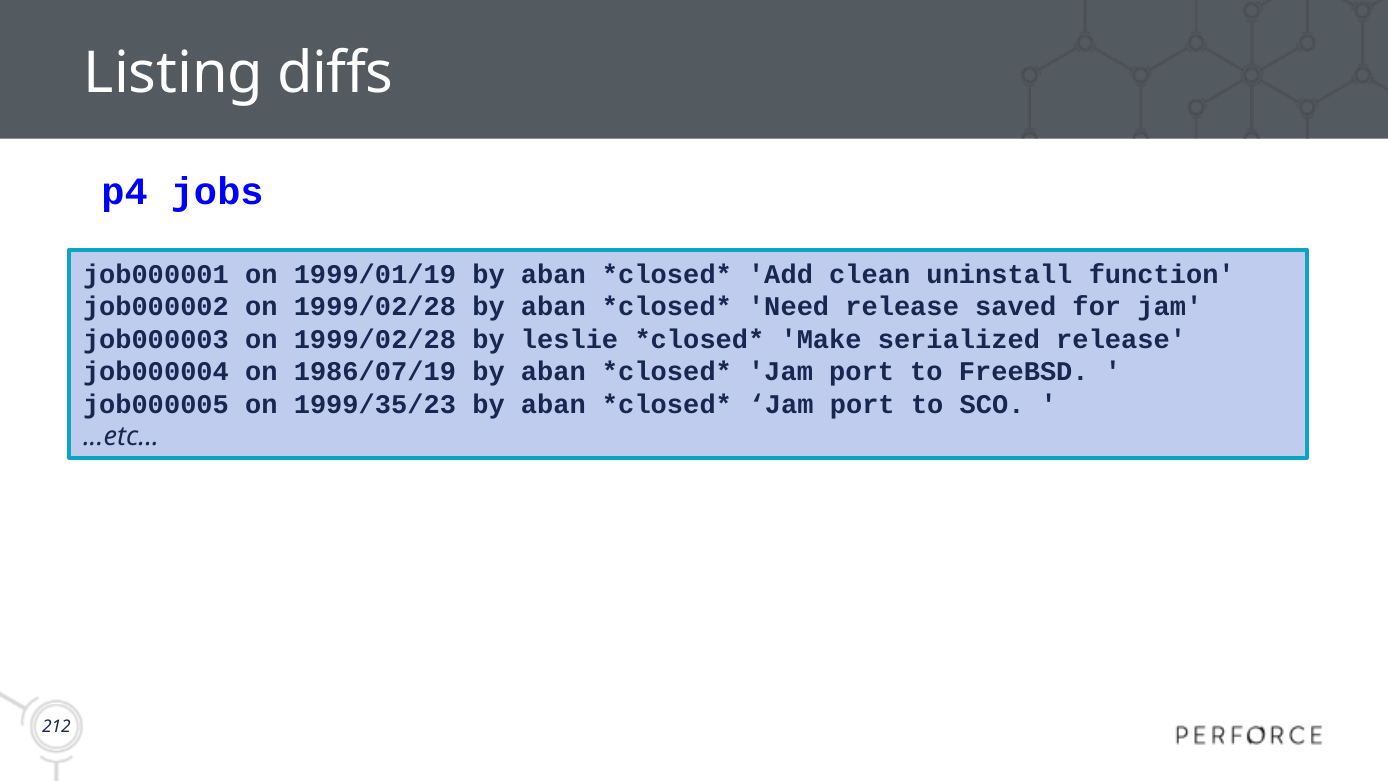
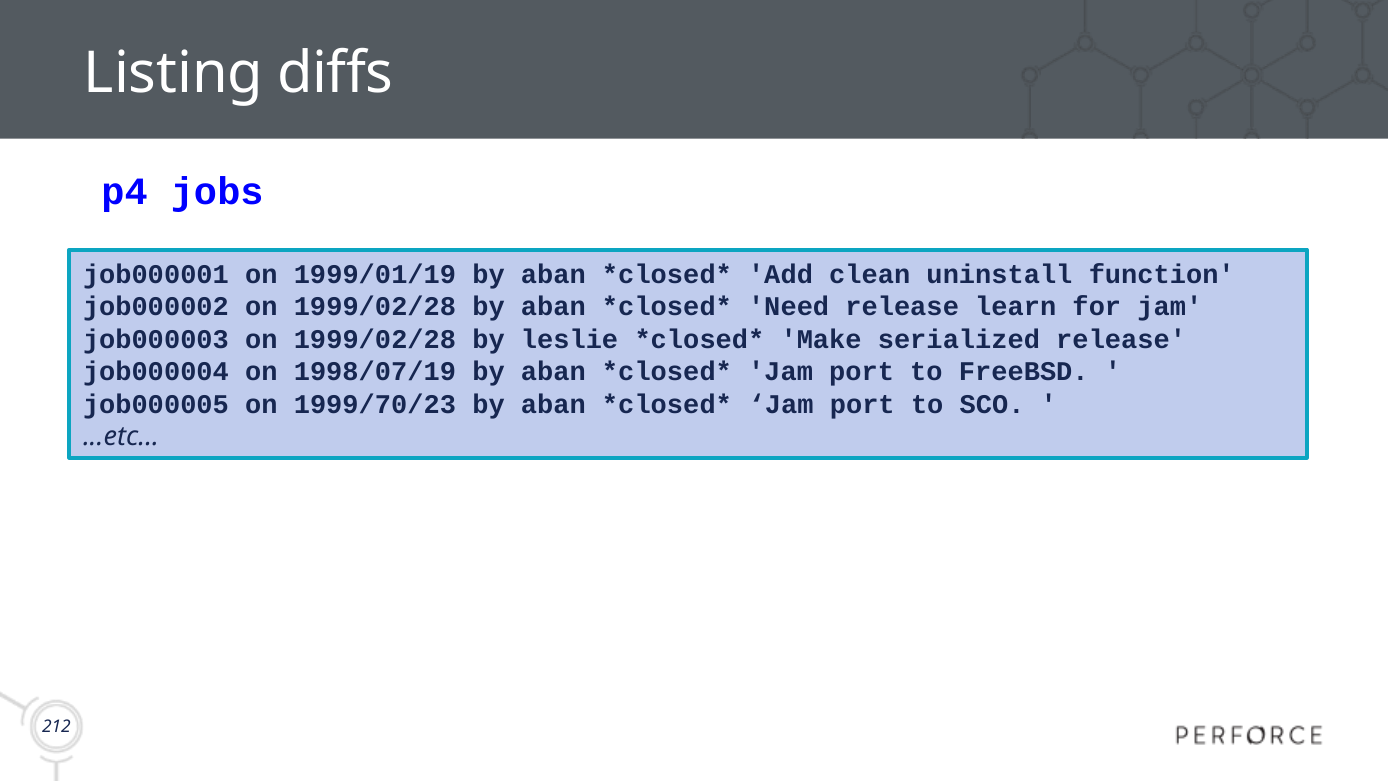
saved: saved -> learn (1016, 307)
1986/07/19: 1986/07/19 -> 1998/07/19 (375, 372)
1999/35/23: 1999/35/23 -> 1999/70/23 (375, 404)
